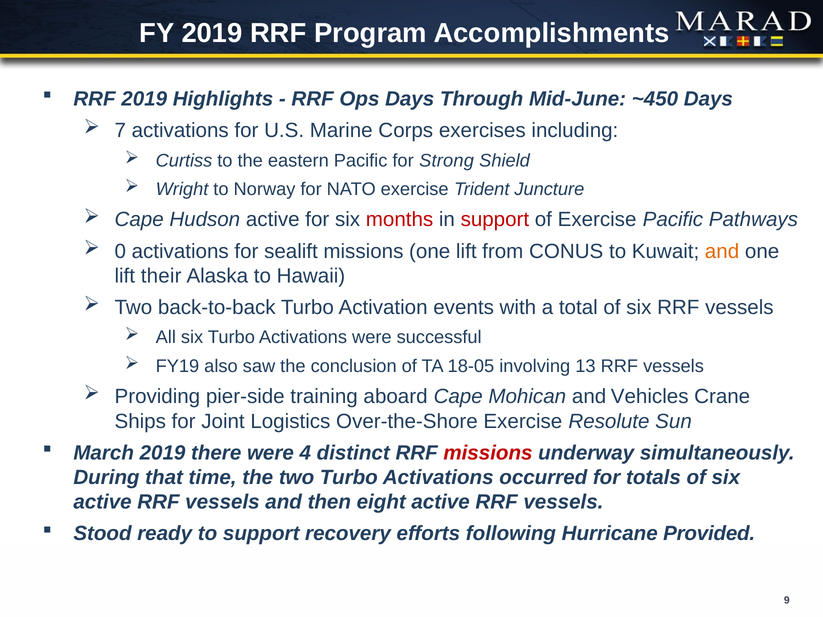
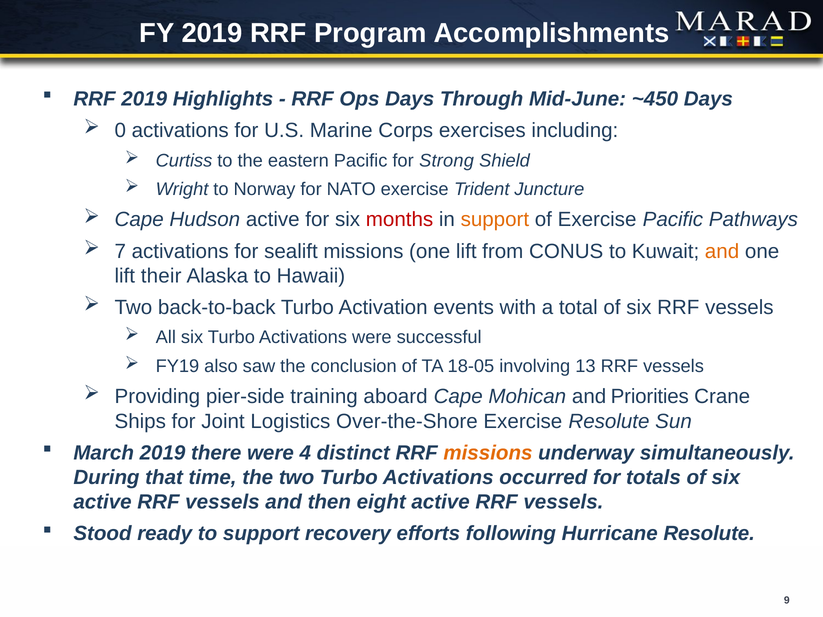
7: 7 -> 0 (120, 131)
support colour: red -> orange (495, 220)
0: 0 -> 7 (120, 251)
Vehicles: Vehicles -> Priorities (650, 397)
missions colour: red -> orange (488, 453)
Hurricane Provided: Provided -> Resolute (709, 534)
